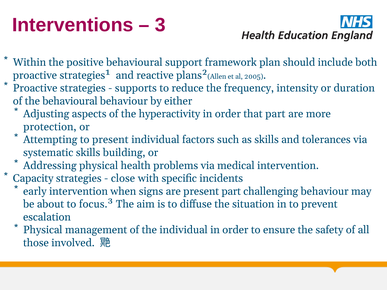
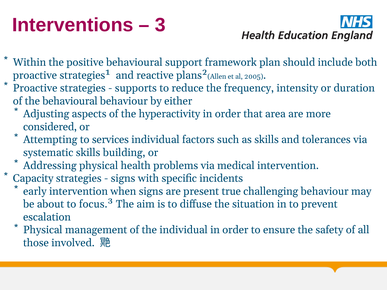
that part: part -> area (275, 114)
protection: protection -> considered (50, 127)
to present: present -> services (110, 140)
close: close -> signs (123, 179)
present part: part -> true (231, 191)
